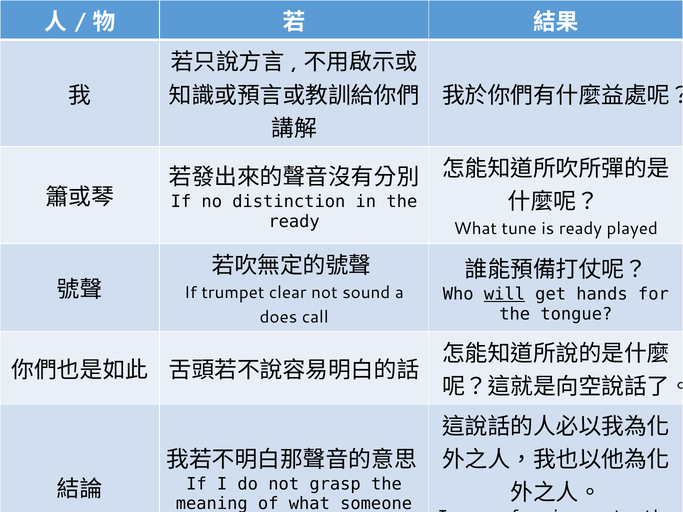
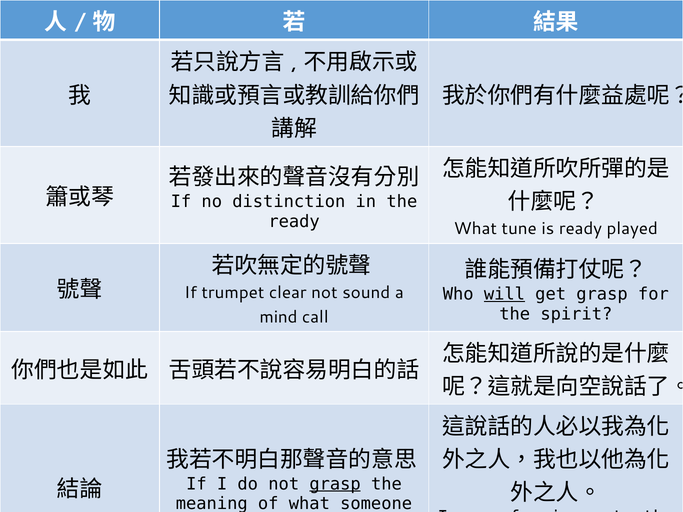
get hands: hands -> grasp (602, 294)
tongue: tongue -> spirit (576, 314)
does: does -> mind (278, 317)
grasp underline: none -> present (335, 484)
